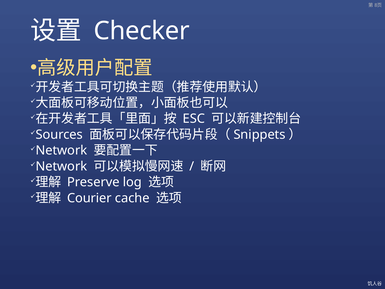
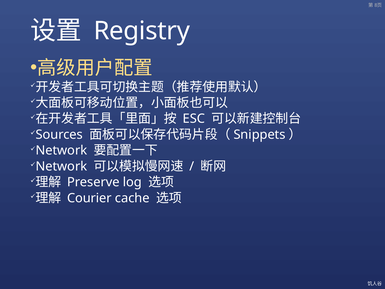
Checker: Checker -> Registry (142, 31)
